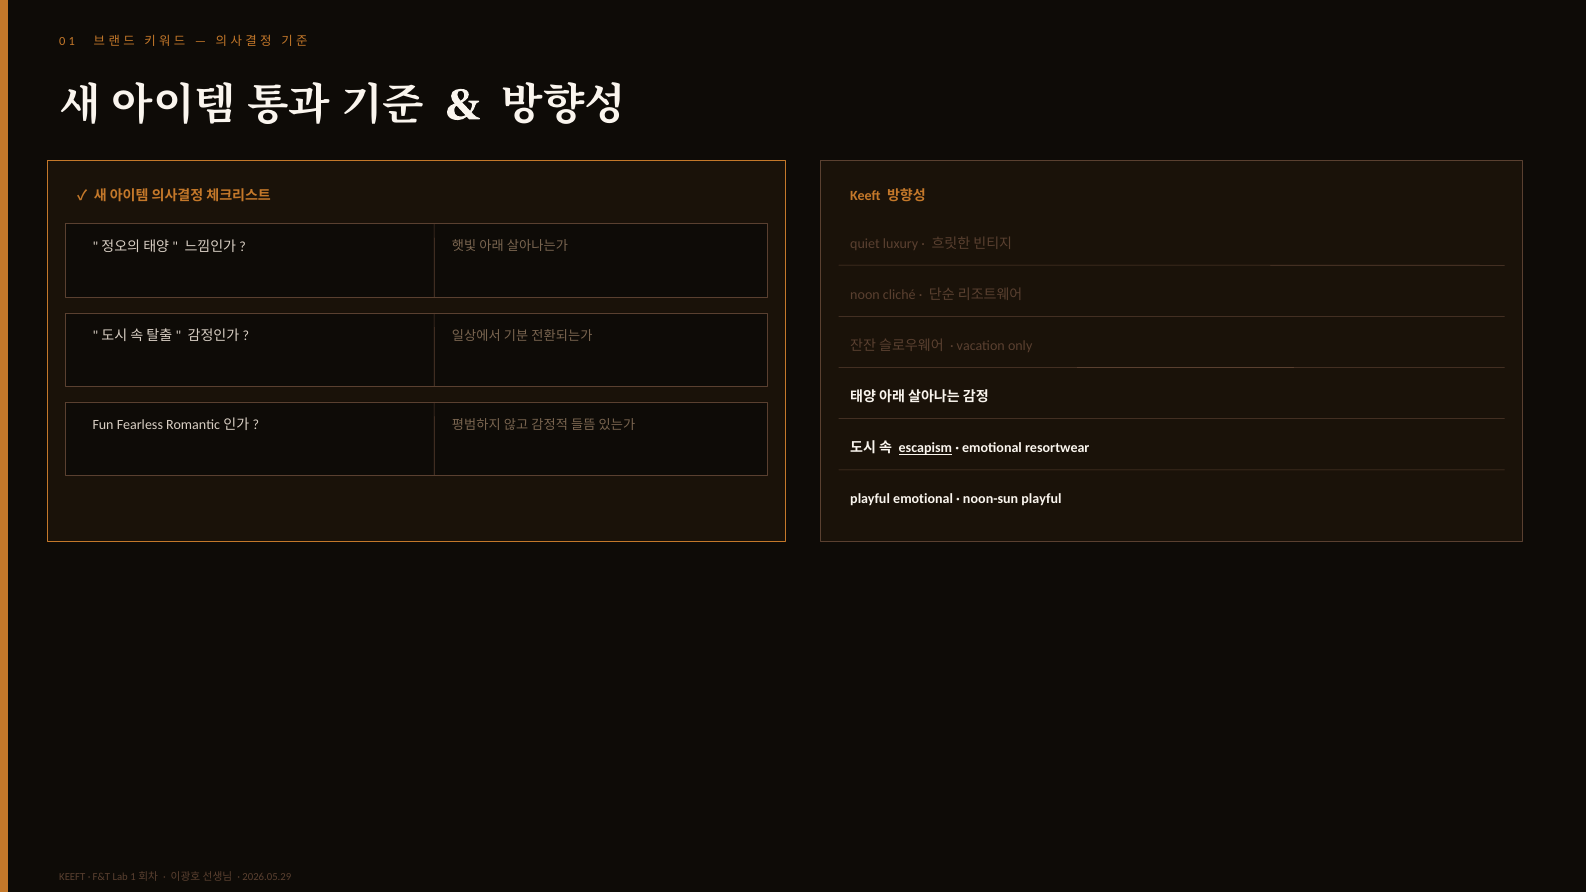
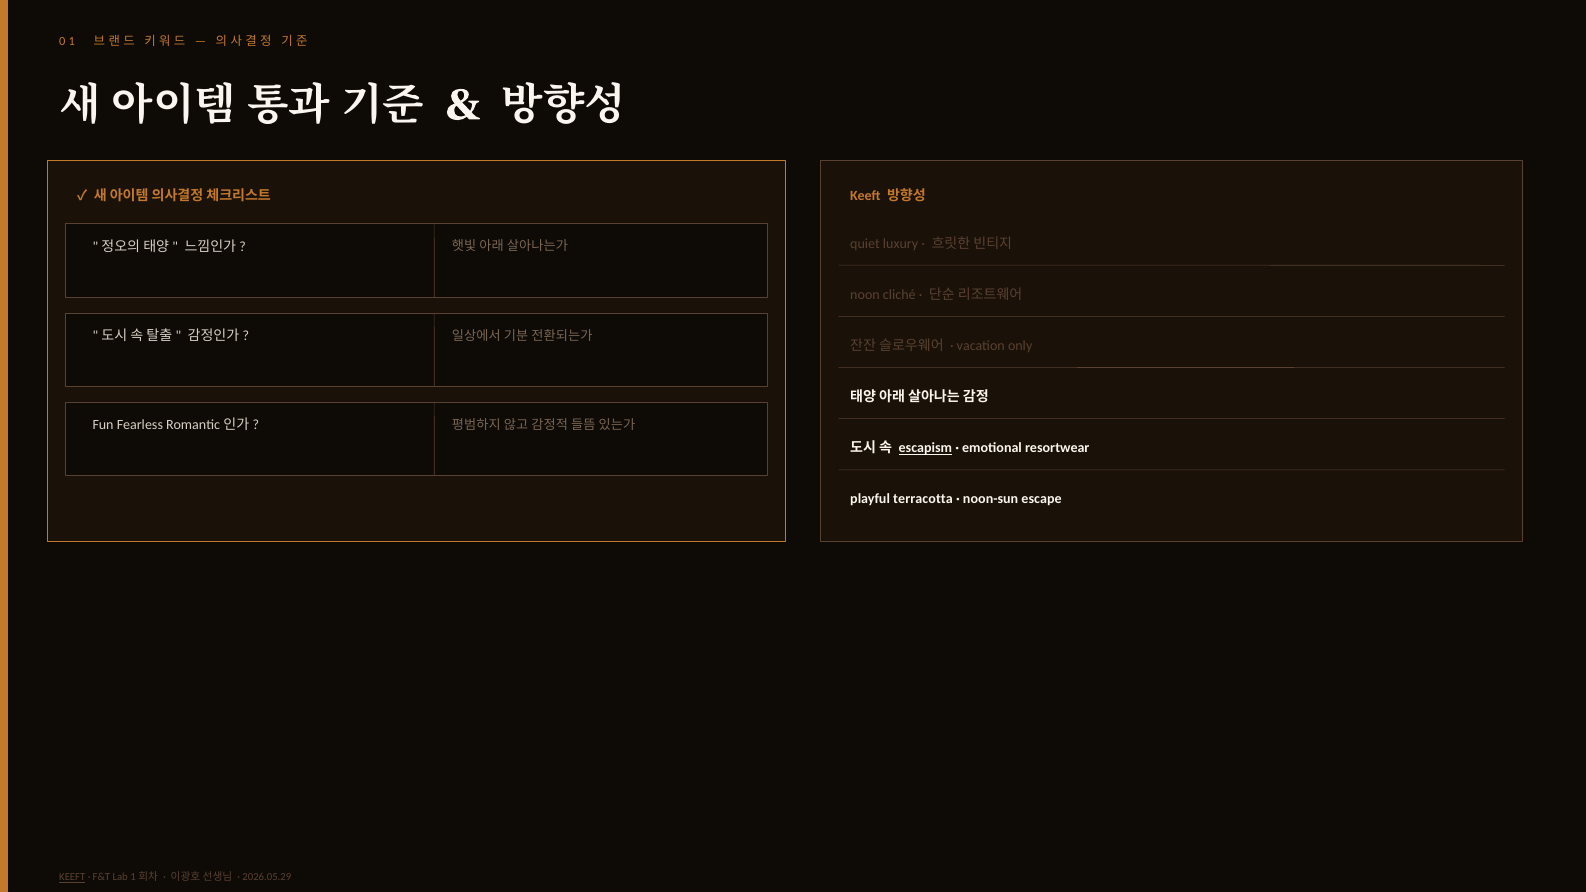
playful emotional: emotional -> terracotta (923, 499)
noon-sun playful: playful -> escape (1042, 499)
KEEFT underline: none -> present (72, 877)
